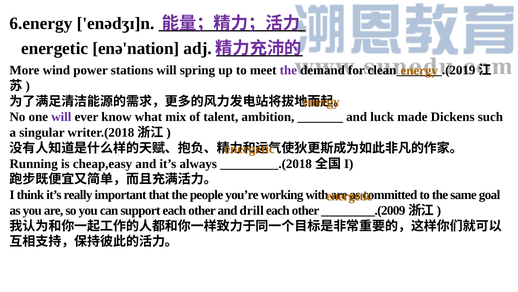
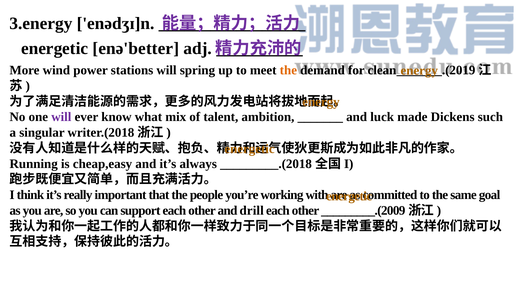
6.energy: 6.energy -> 3.energy (41, 24)
enə'nation: enə'nation -> enə'better (136, 48)
the colour: purple -> orange (288, 70)
